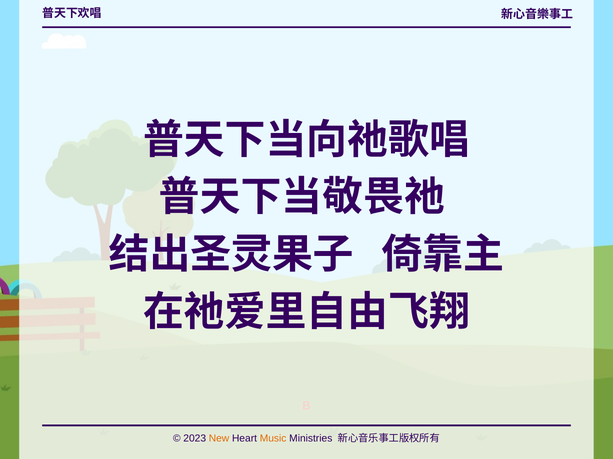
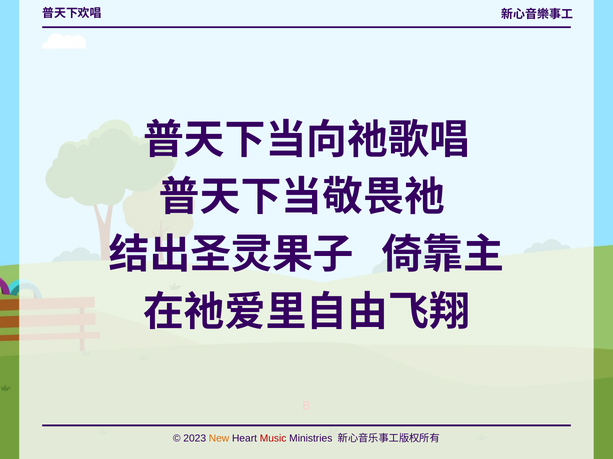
Music colour: orange -> red (273, 439)
